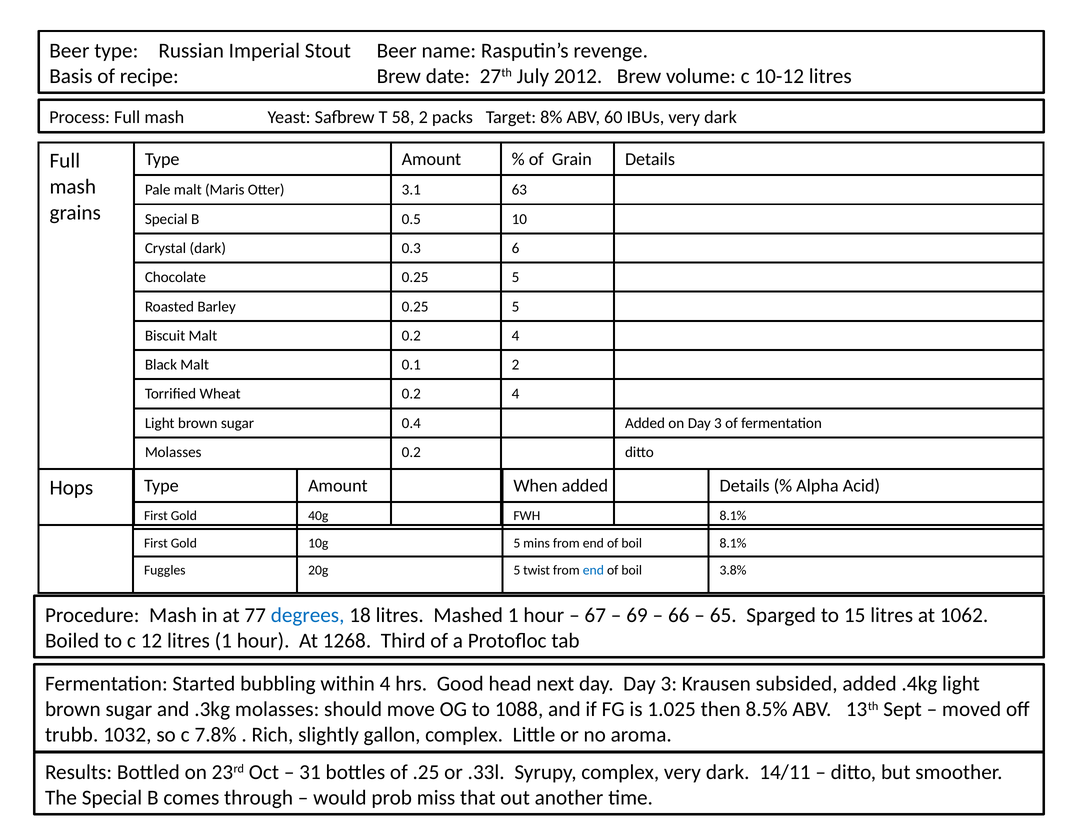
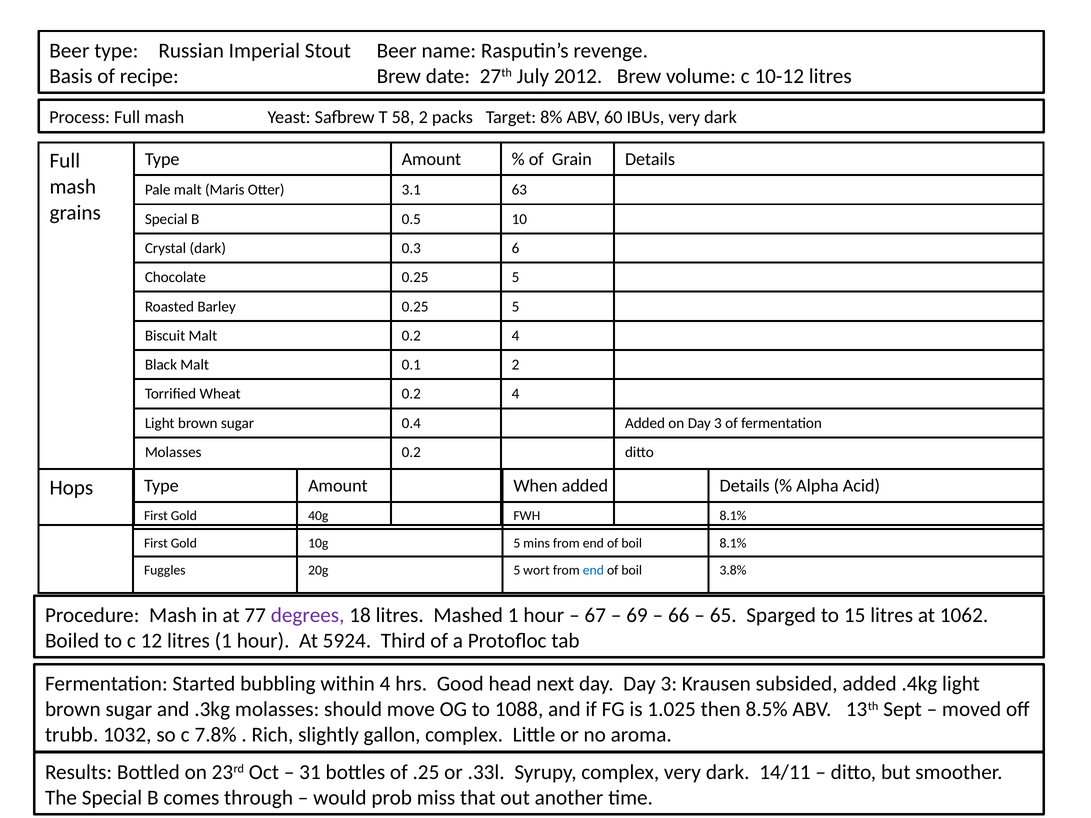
twist: twist -> wort (537, 571)
degrees colour: blue -> purple (308, 615)
1268: 1268 -> 5924 (347, 641)
